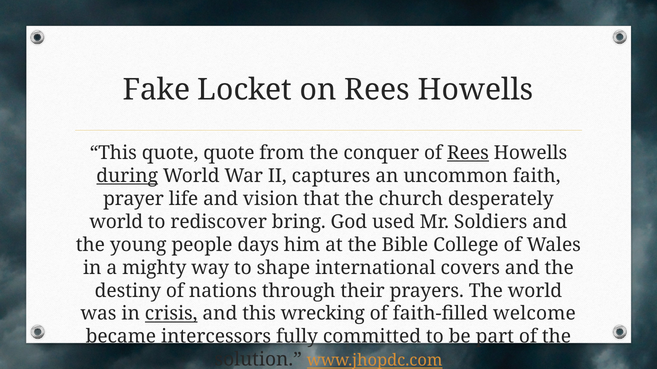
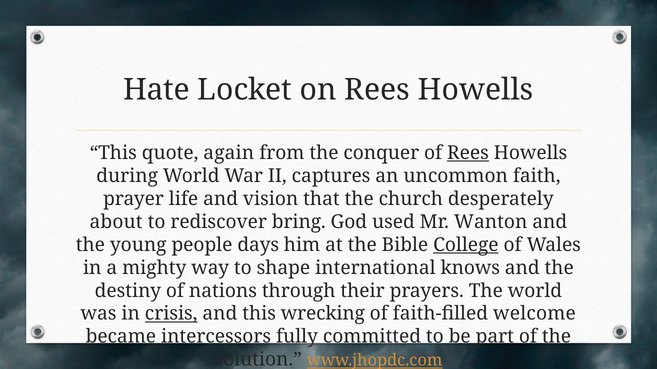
Fake: Fake -> Hate (157, 90)
quote quote: quote -> again (229, 153)
during underline: present -> none (127, 176)
world: world -> about (116, 222)
Soldiers: Soldiers -> Wanton (491, 222)
College underline: none -> present (466, 245)
covers: covers -> knows (470, 268)
